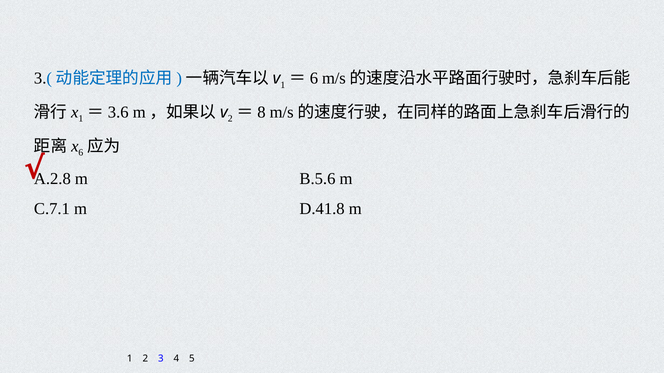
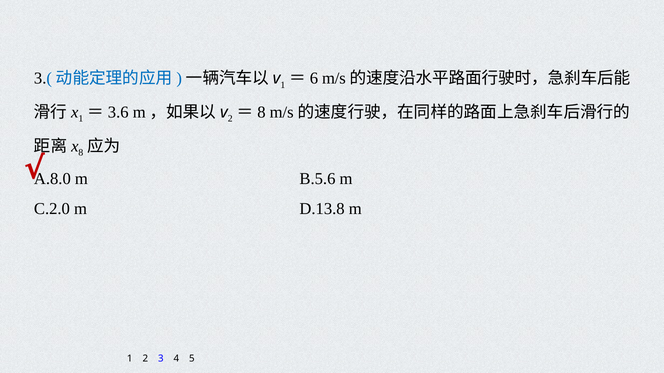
6: 6 -> 8 (81, 153)
A.2.8: A.2.8 -> A.8.0 (52, 179)
C.7.1: C.7.1 -> C.2.0 (52, 209)
D.41.8: D.41.8 -> D.13.8 (322, 209)
